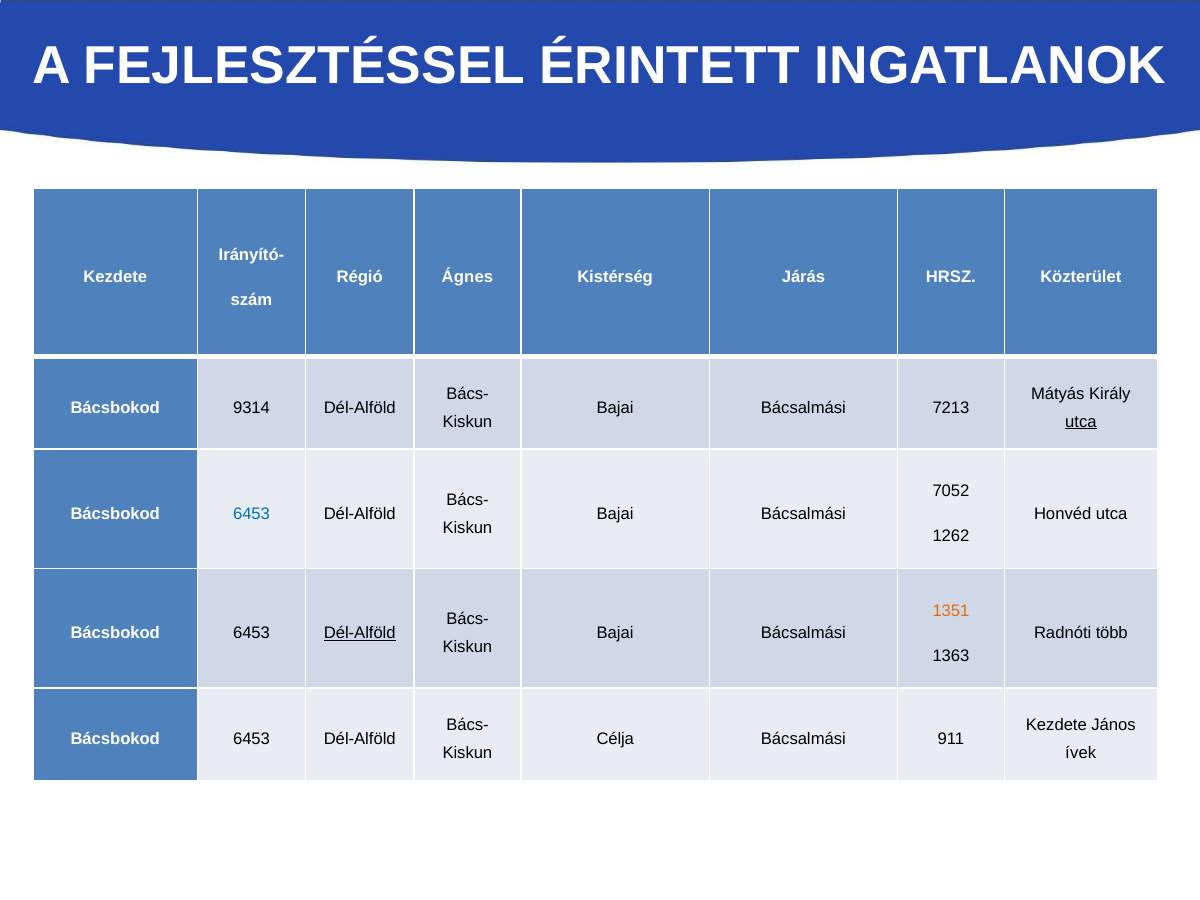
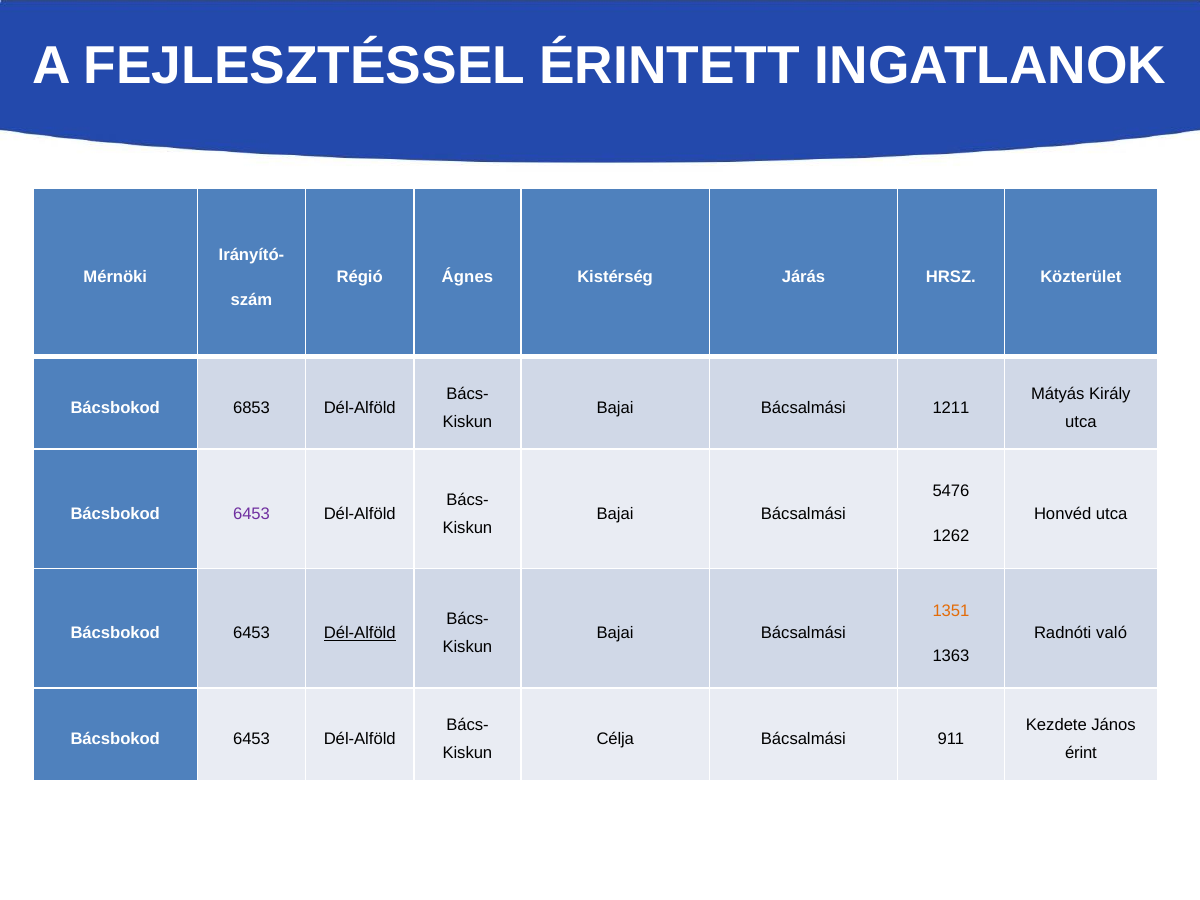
Kezdete: Kezdete -> Mérnöki (115, 277)
9314: 9314 -> 6853 (252, 408)
7213: 7213 -> 1211 (951, 408)
utca underline: present -> none (1081, 422)
7052: 7052 -> 5476 (951, 491)
6453 colour: blue -> purple (252, 514)
több: több -> való (1112, 633)
ívek: ívek -> érint (1081, 753)
